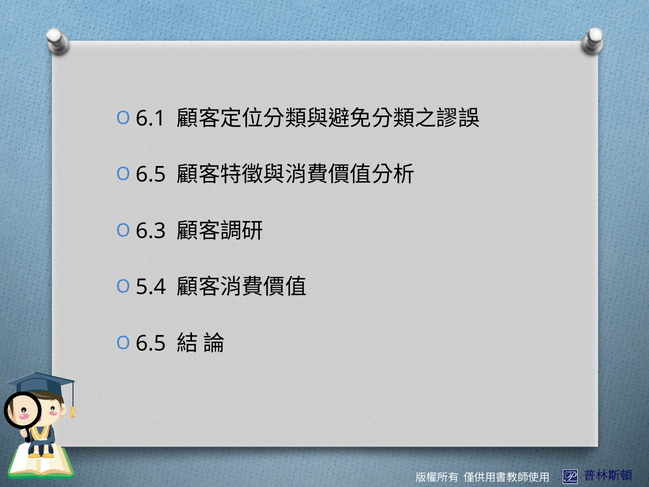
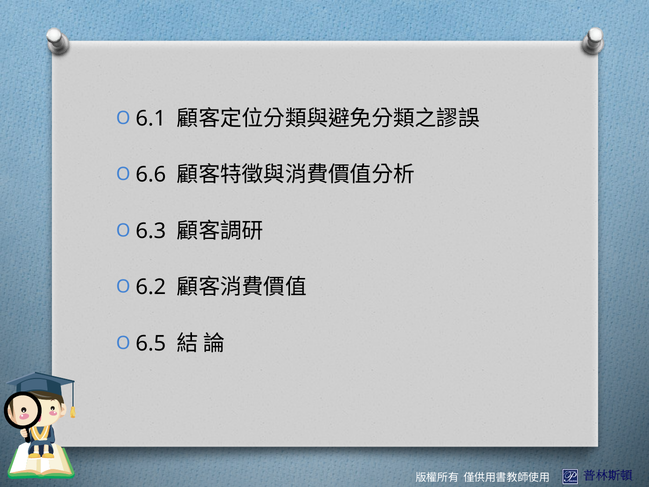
6.5: 6.5 -> 6.6 (151, 175)
5.4: 5.4 -> 6.2 (151, 287)
